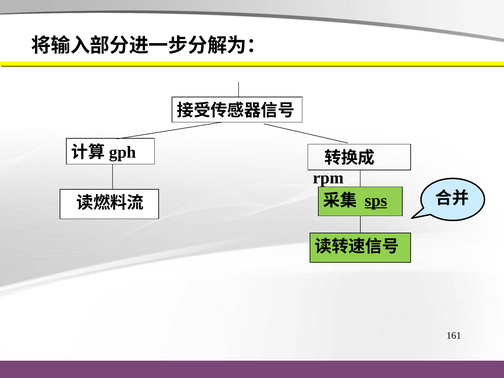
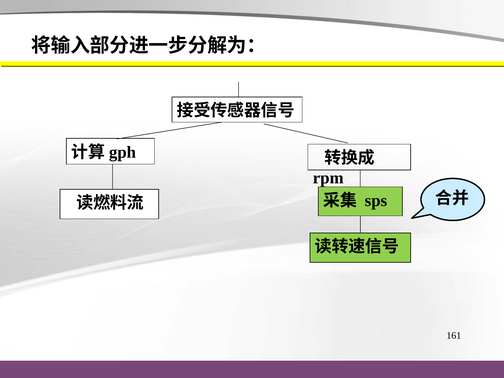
sps underline: present -> none (376, 201)
